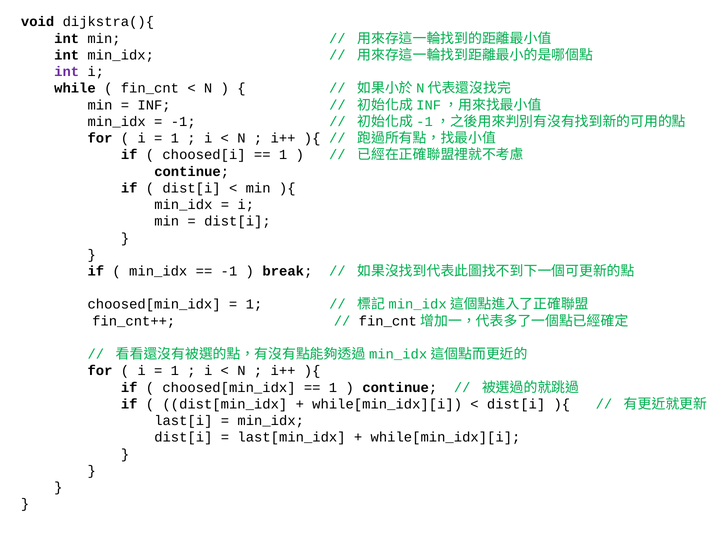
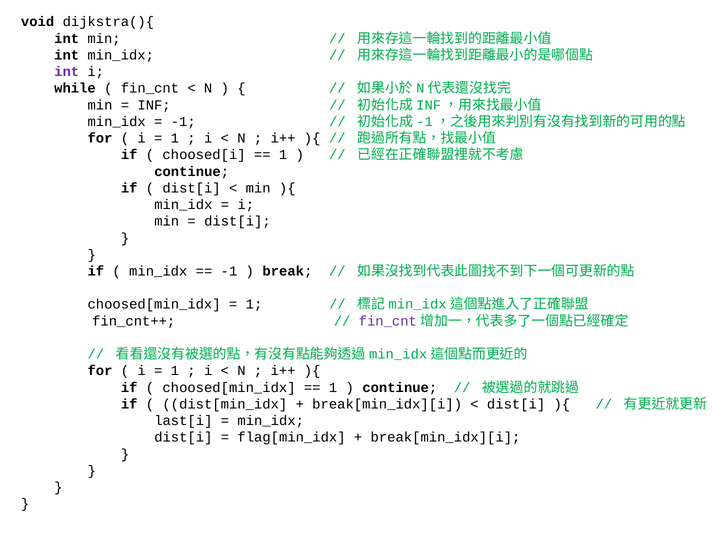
fin_cnt colour: black -> purple (388, 321)
while[min_idx][i: while[min_idx][i -> break[min_idx][i (387, 404)
last[min_idx: last[min_idx -> flag[min_idx (292, 437)
while[min_idx][i: while[min_idx][i -> break[min_idx][i (445, 437)
